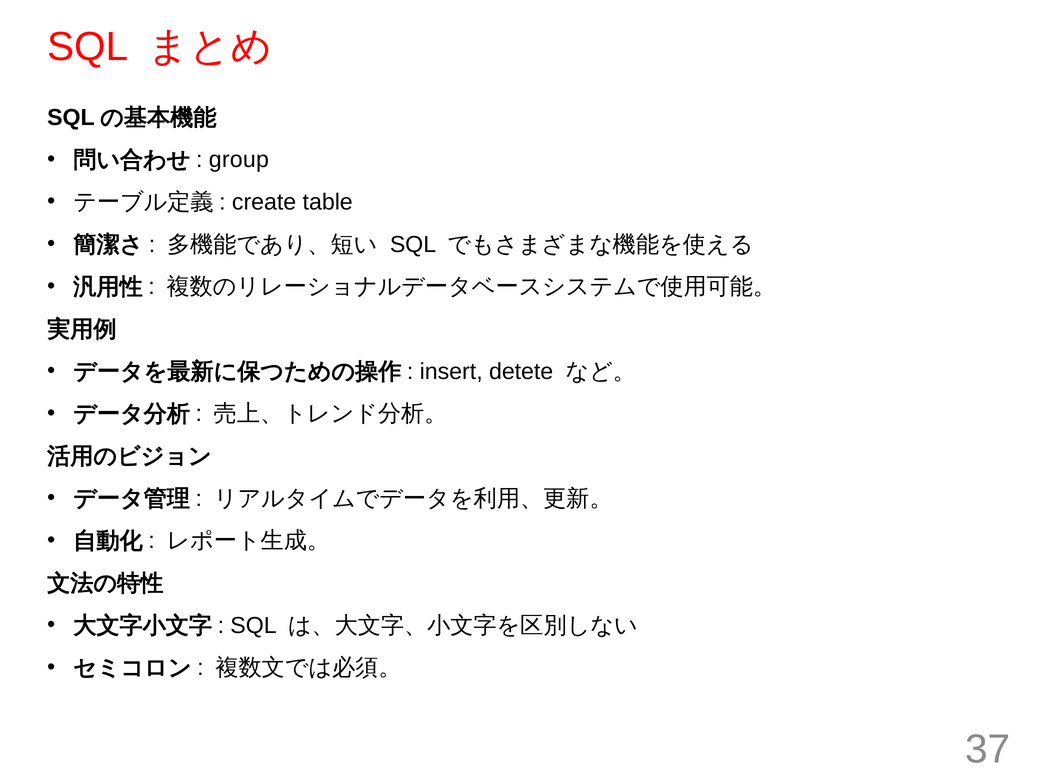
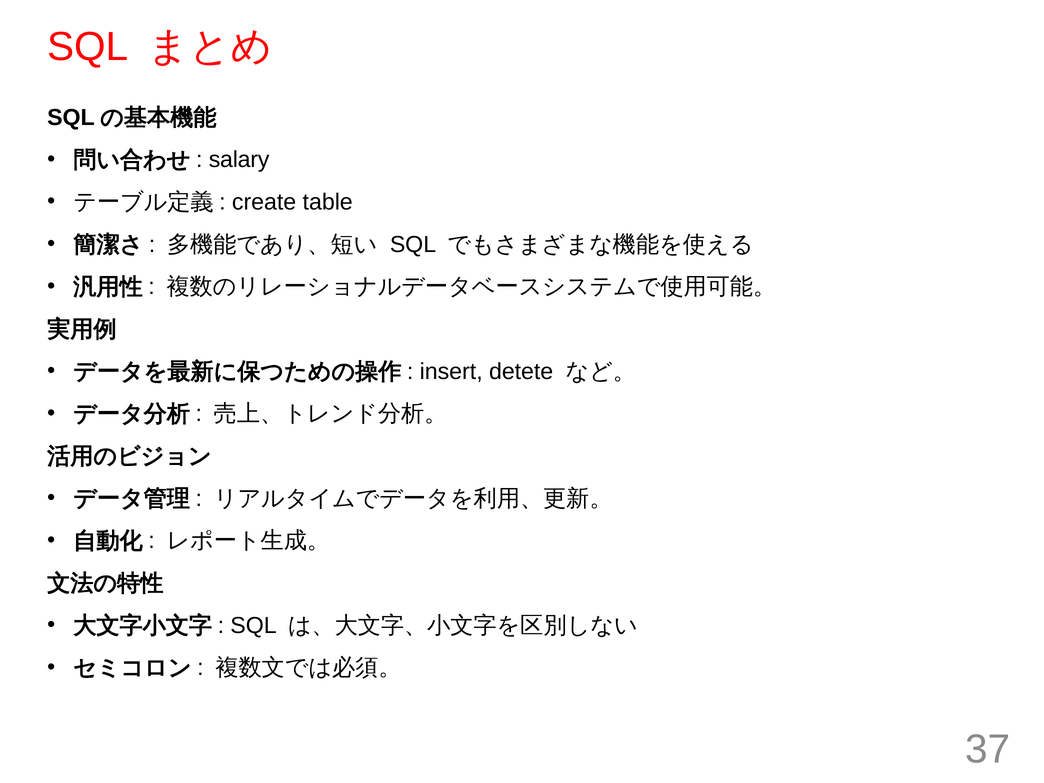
group: group -> salary (239, 160)
